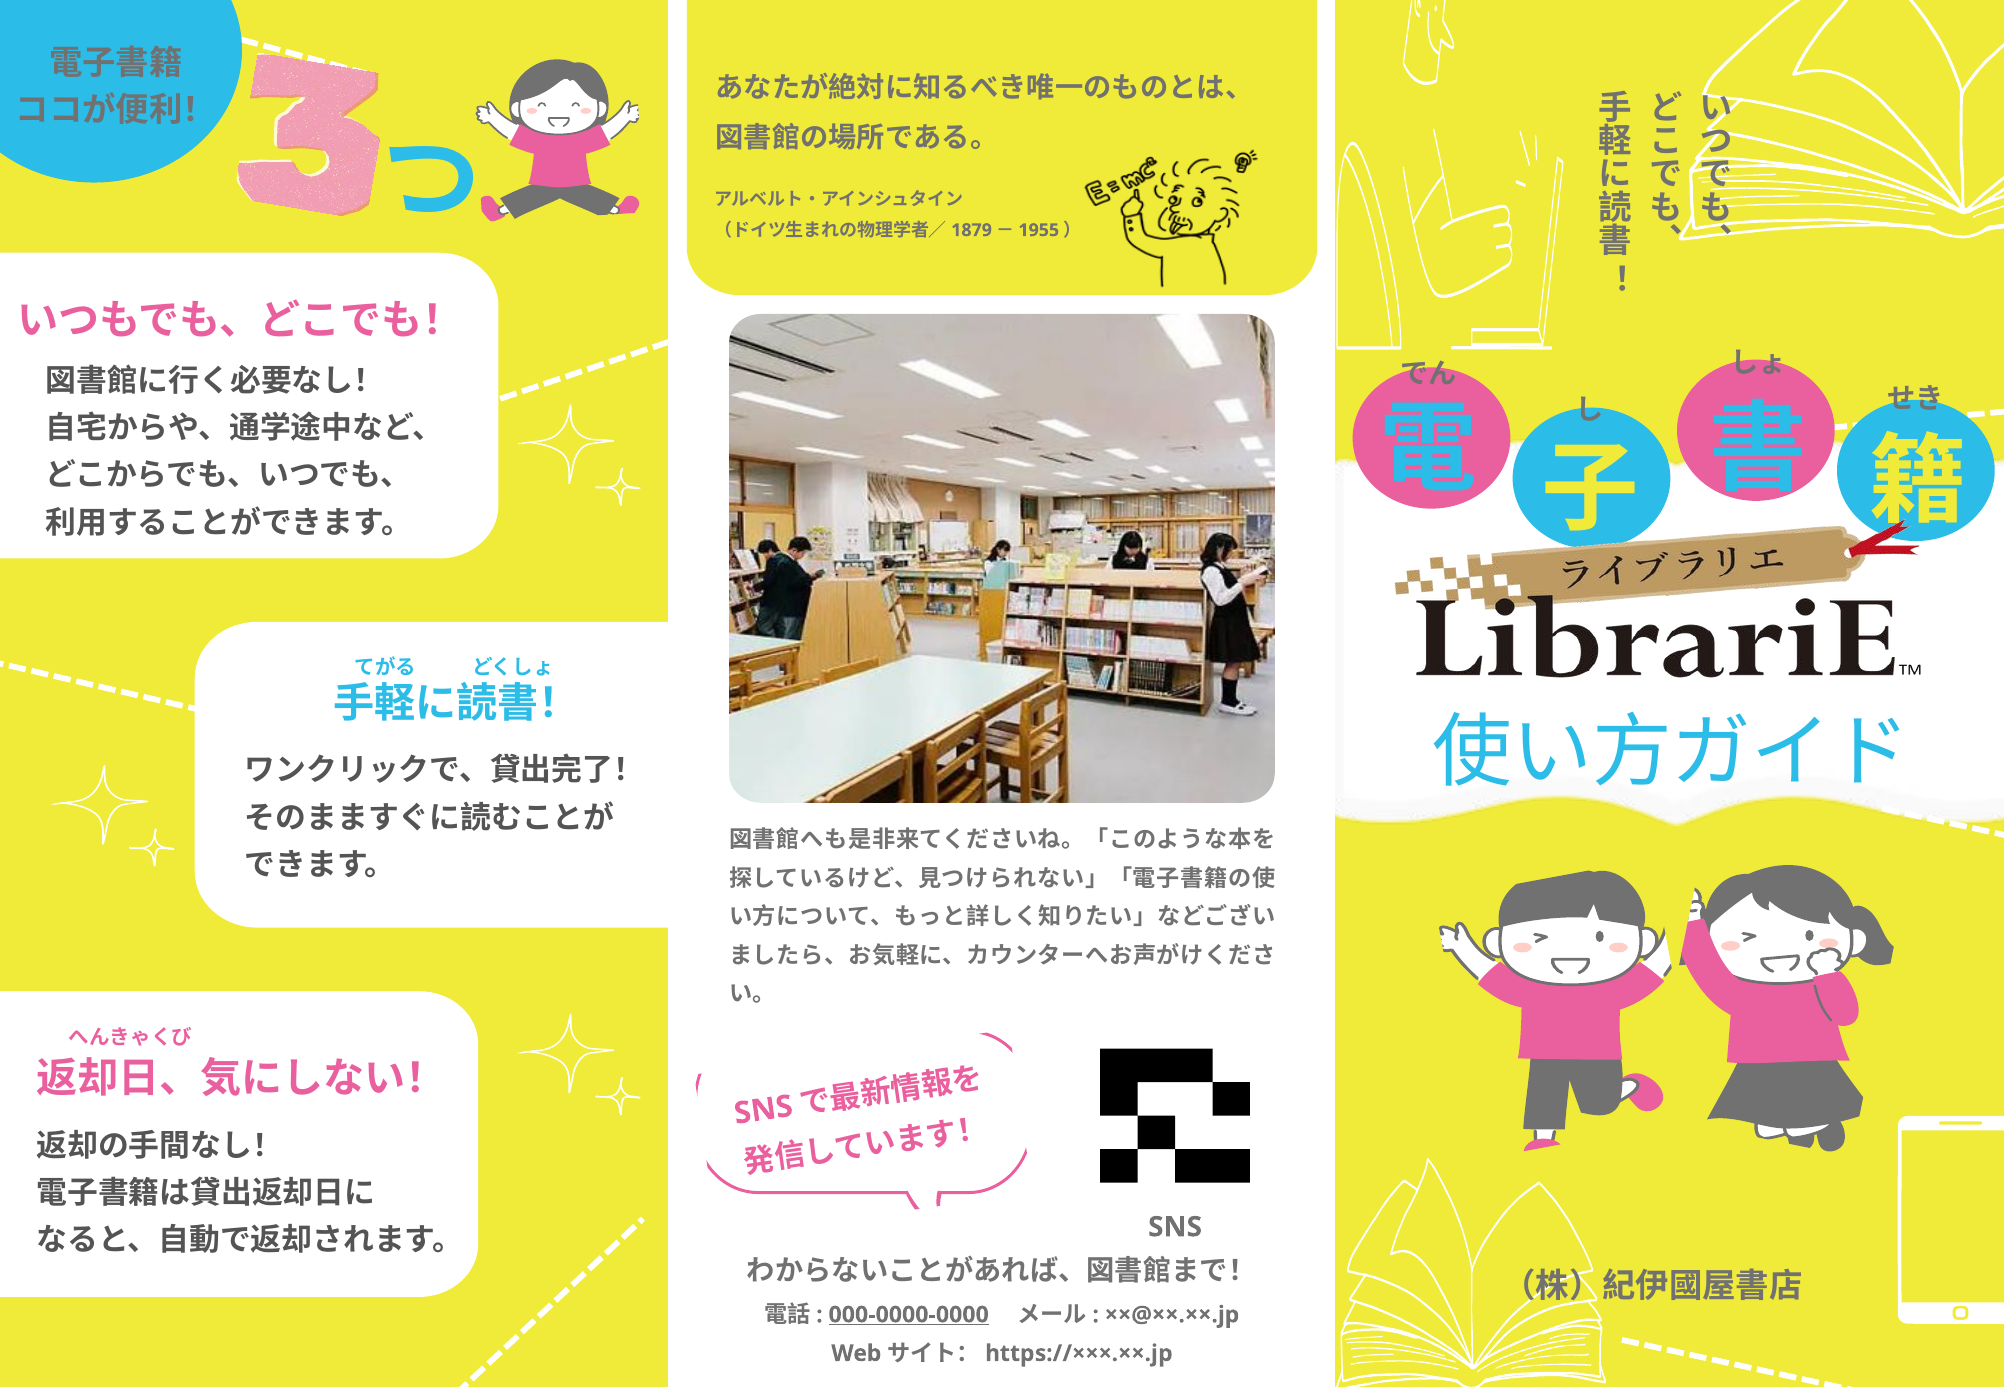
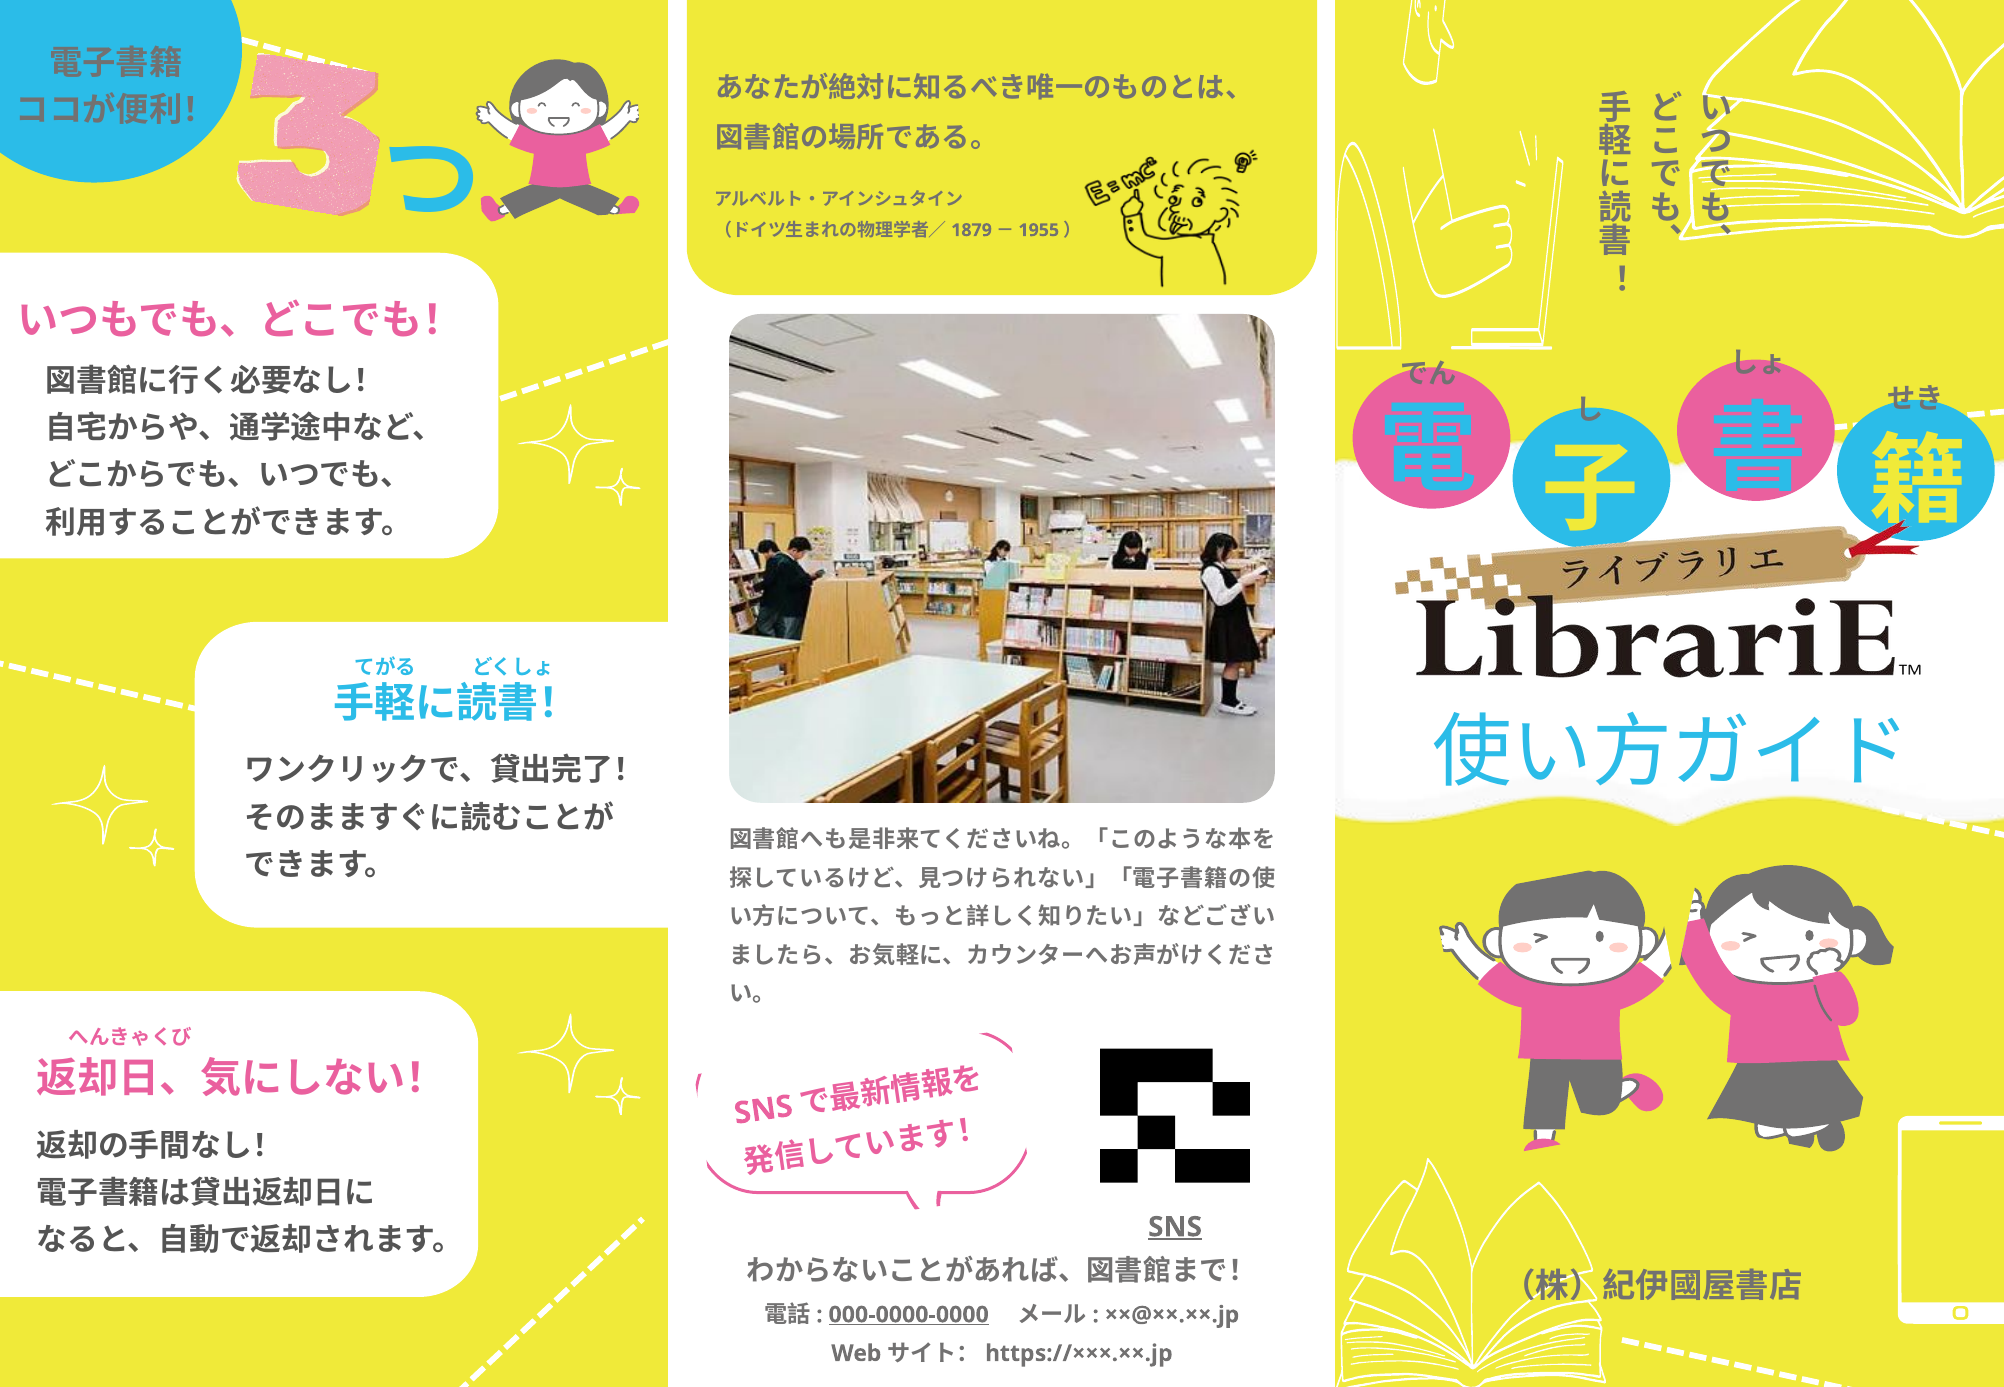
SNS underline: none -> present (1175, 1227)
